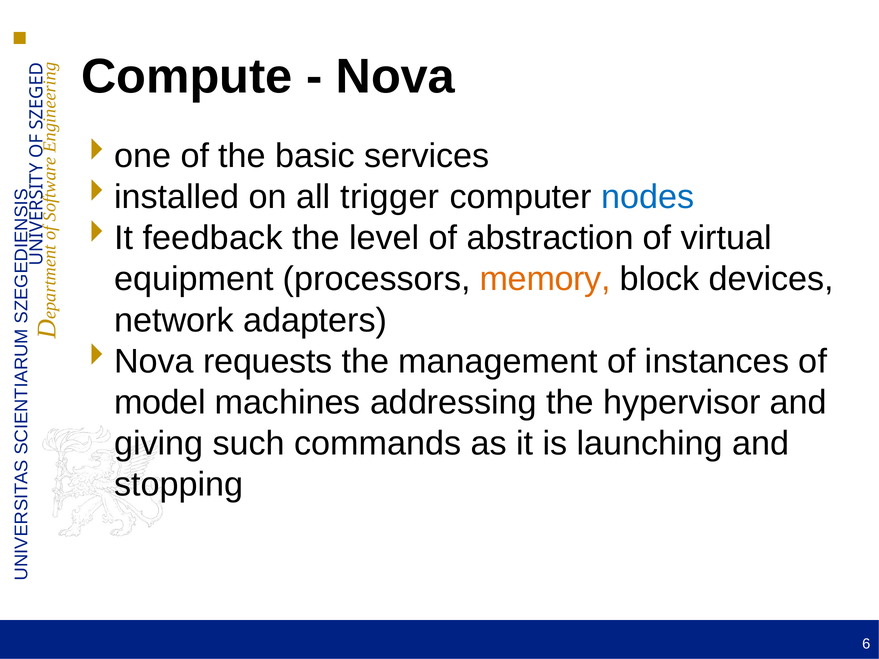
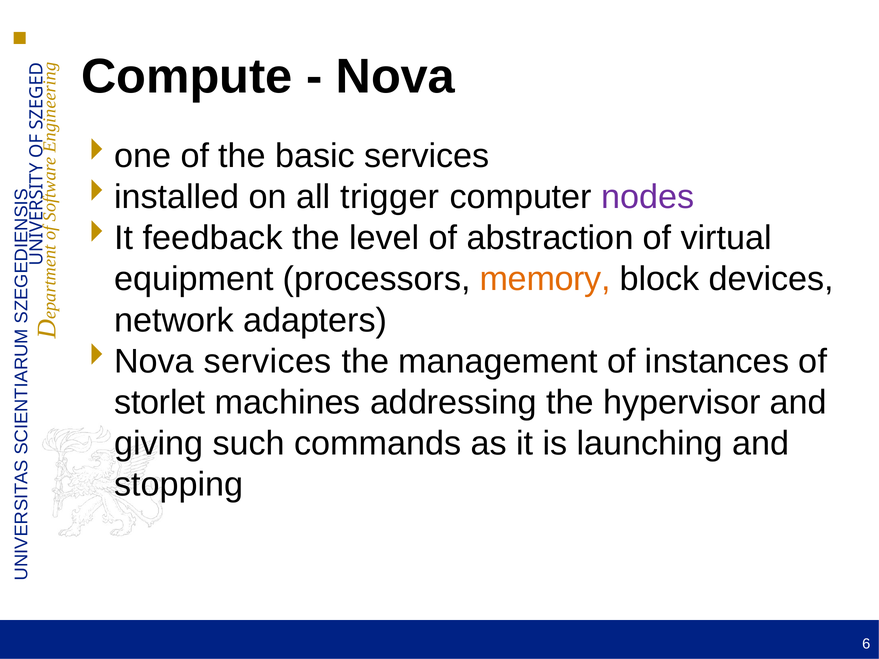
nodes colour: blue -> purple (648, 197)
requests: requests -> services (268, 361)
model: model -> storlet (160, 402)
